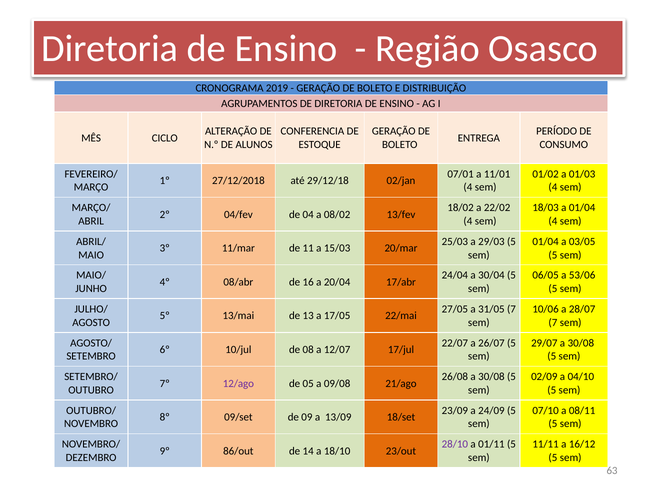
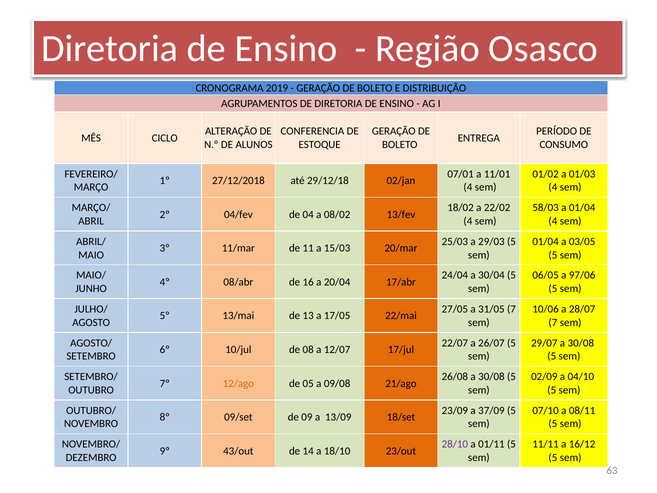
18/03: 18/03 -> 58/03 (546, 208)
53/06: 53/06 -> 97/06 (582, 275)
12/ago colour: purple -> orange (238, 383)
24/09: 24/09 -> 37/09 (491, 410)
86/out: 86/out -> 43/out (238, 451)
